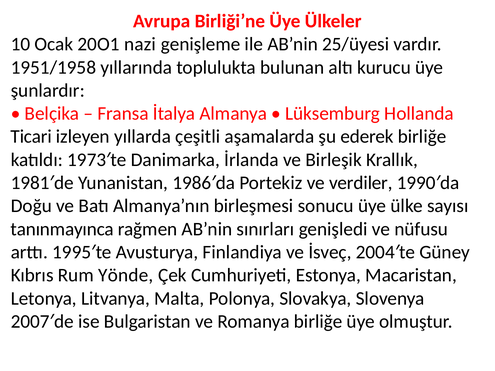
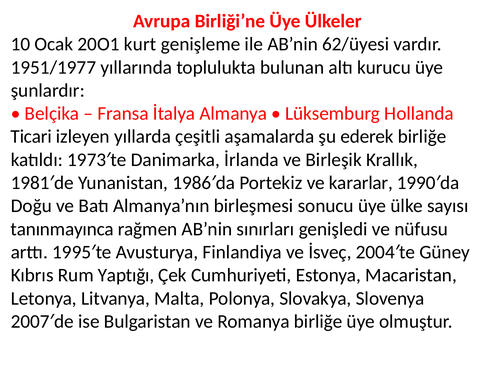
nazi: nazi -> kurt (140, 44)
25/üyesi: 25/üyesi -> 62/üyesi (356, 44)
1951/1958: 1951/1958 -> 1951/1977 (53, 67)
verdiler: verdiler -> kararlar (361, 183)
Yönde: Yönde -> Yaptığı (126, 275)
